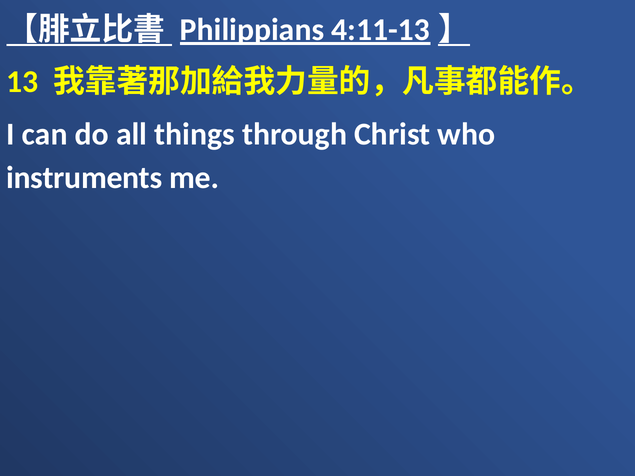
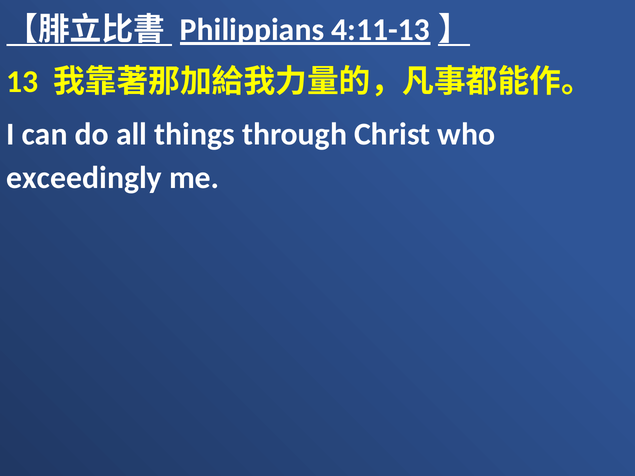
instruments: instruments -> exceedingly (84, 178)
